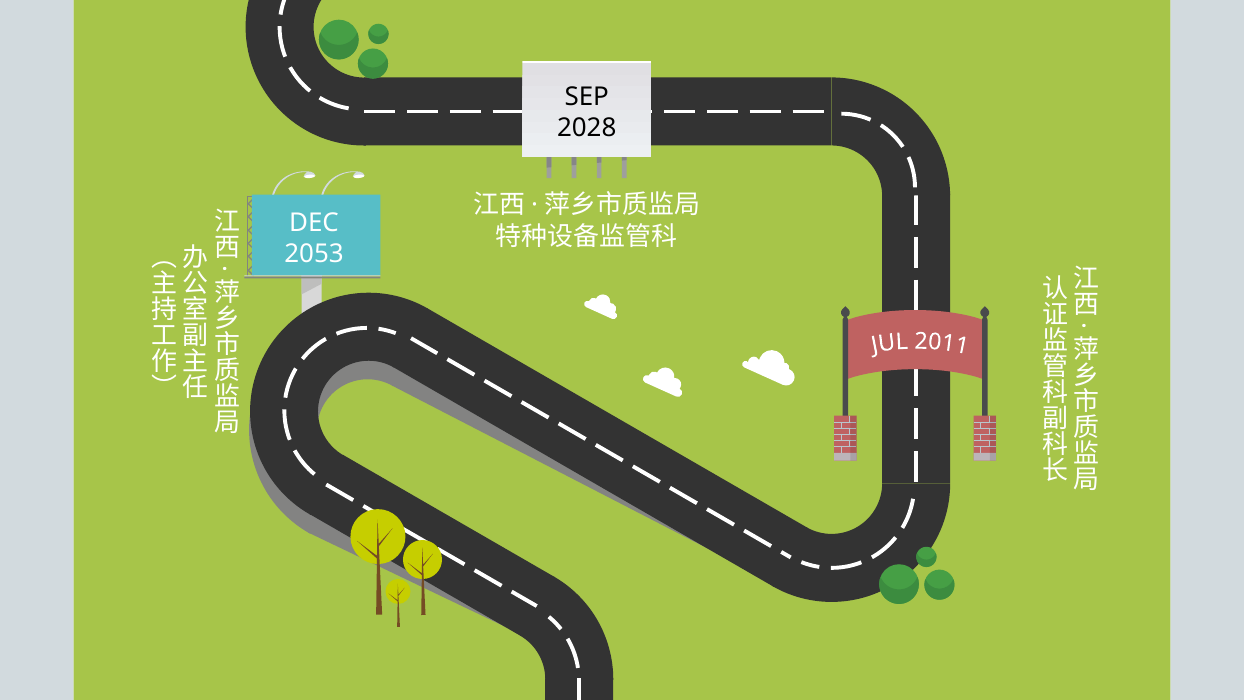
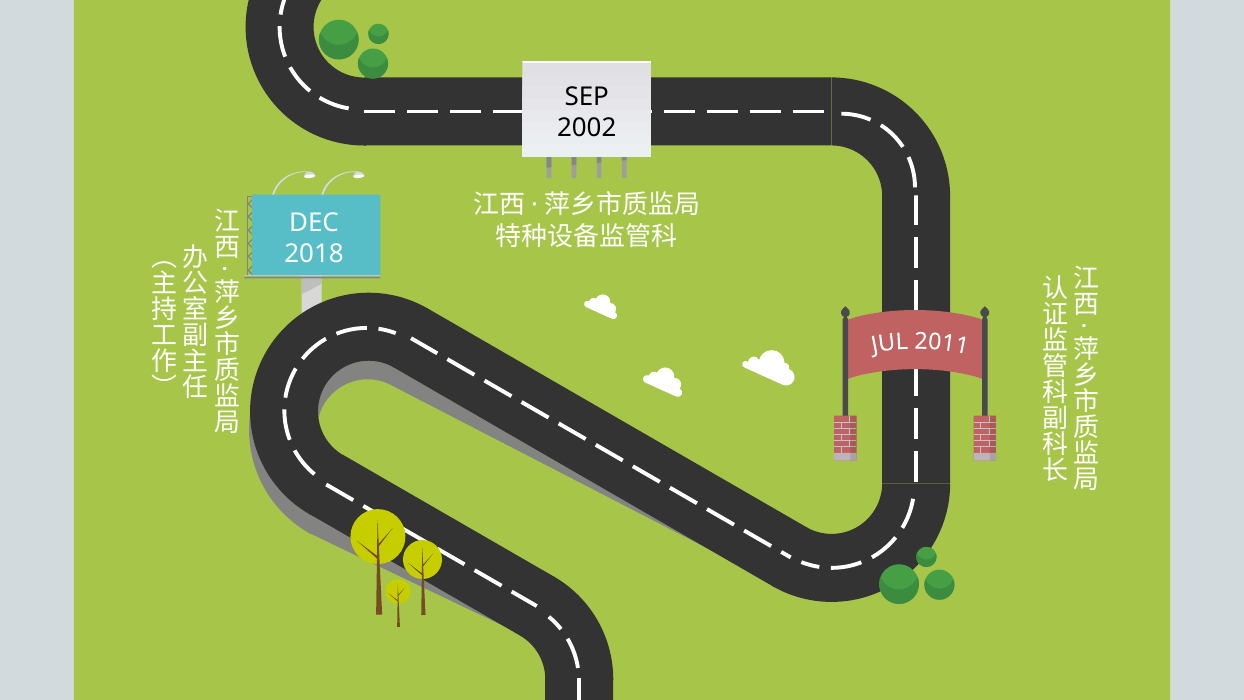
2028: 2028 -> 2002 (587, 128)
2053: 2053 -> 2018 (314, 254)
